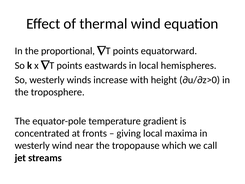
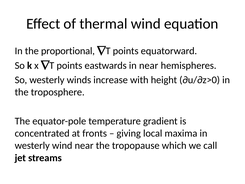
in local: local -> near (149, 65)
